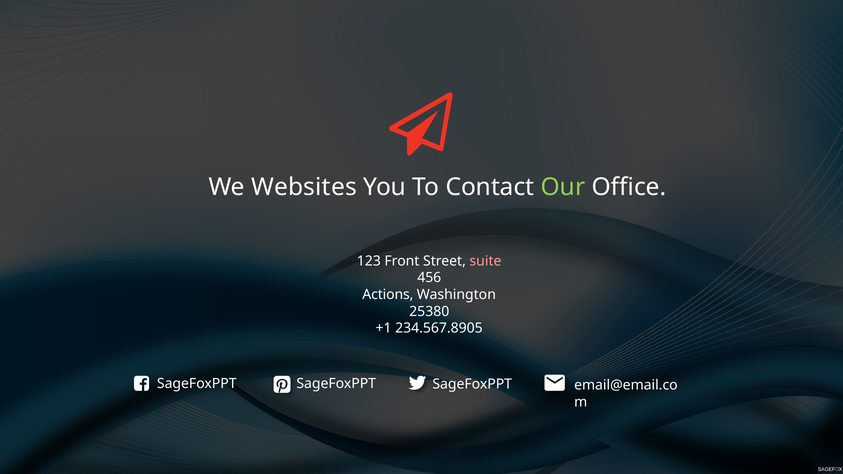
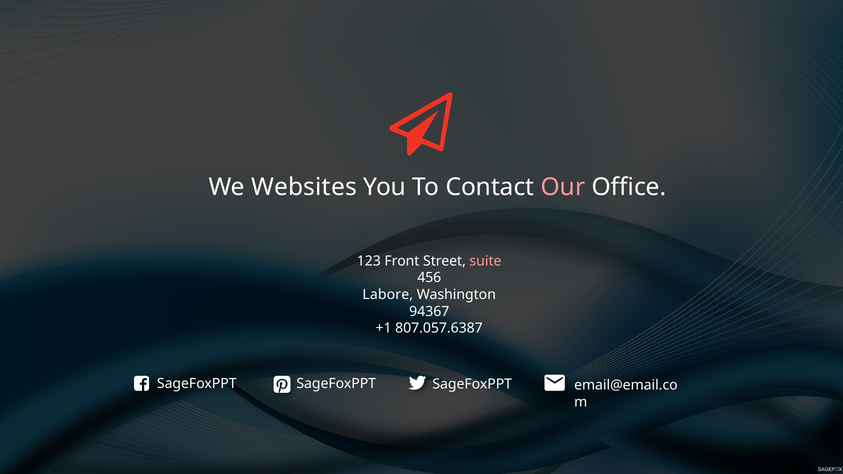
Our colour: light green -> pink (563, 187)
Actions: Actions -> Labore (388, 295)
25380: 25380 -> 94367 (429, 312)
234.567.8905: 234.567.8905 -> 807.057.6387 (439, 328)
